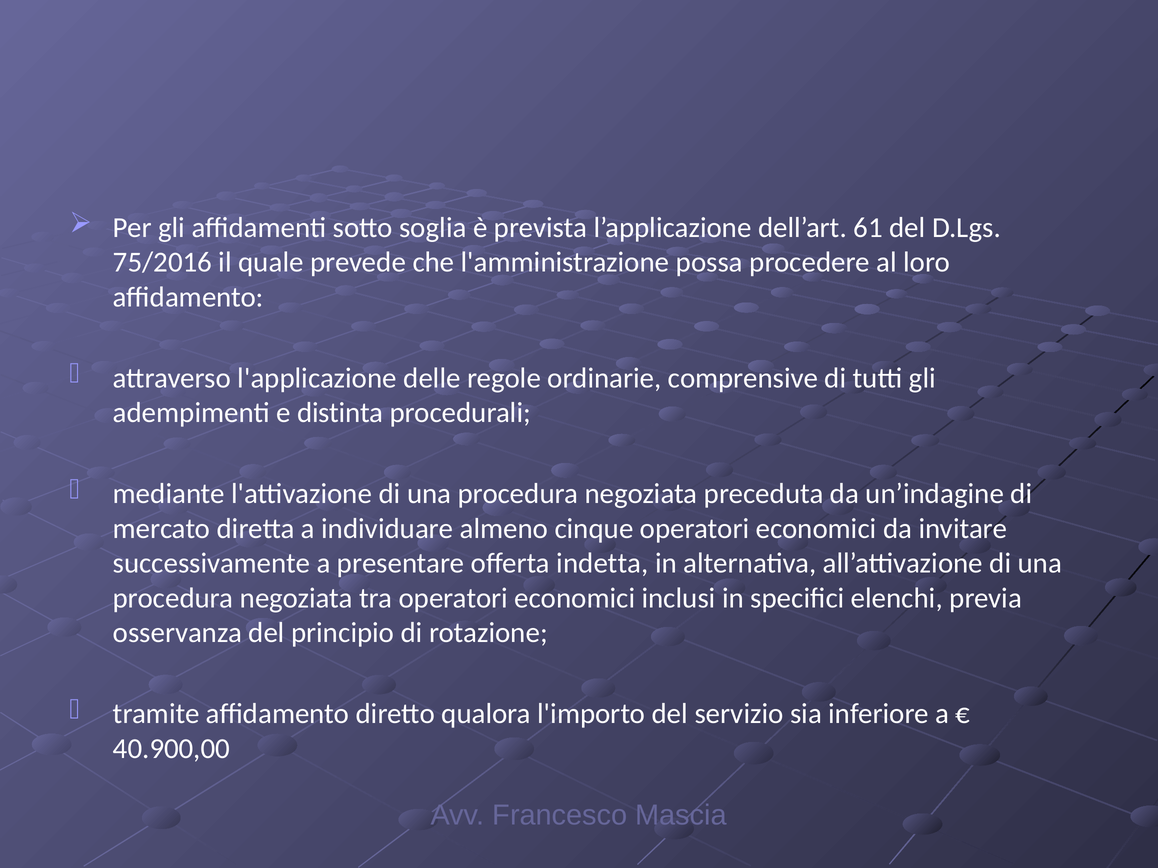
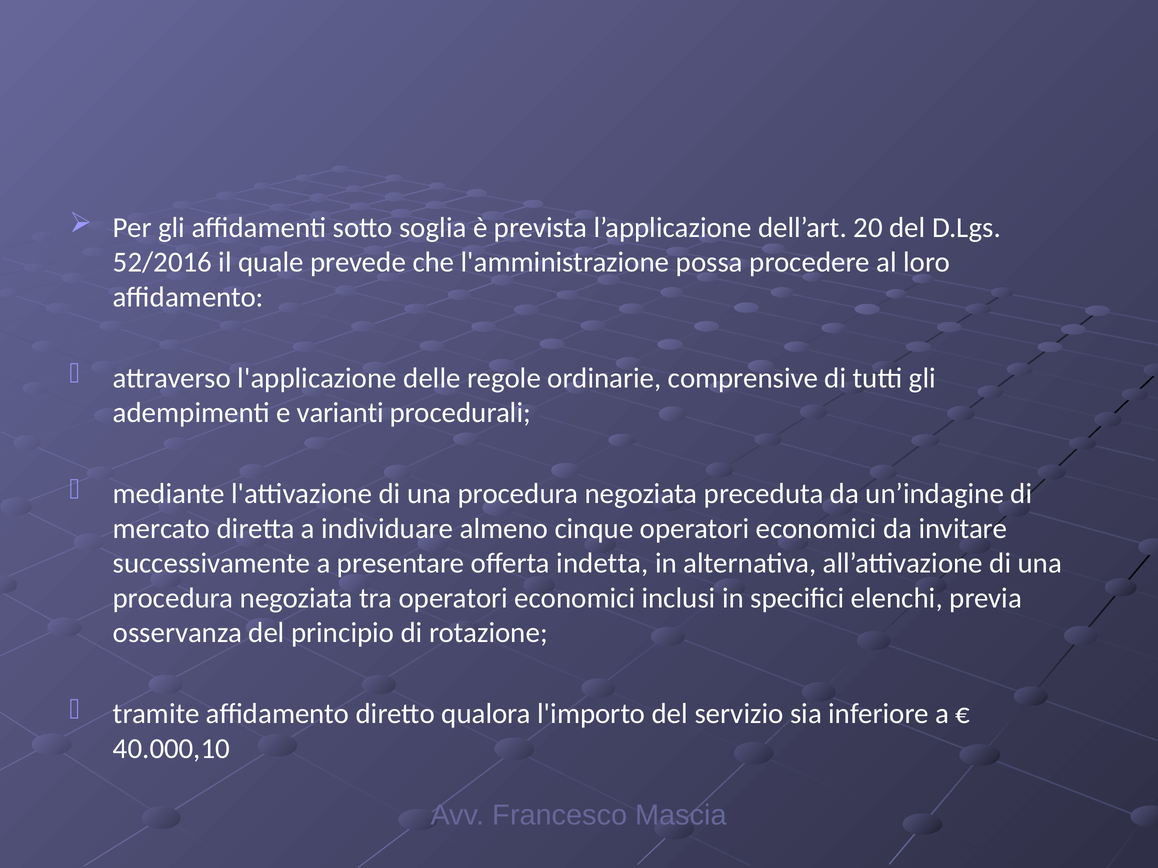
61: 61 -> 20 (868, 228)
75/2016: 75/2016 -> 52/2016 (162, 263)
distinta: distinta -> varianti (340, 413)
40.900,00: 40.900,00 -> 40.000,10 (171, 749)
